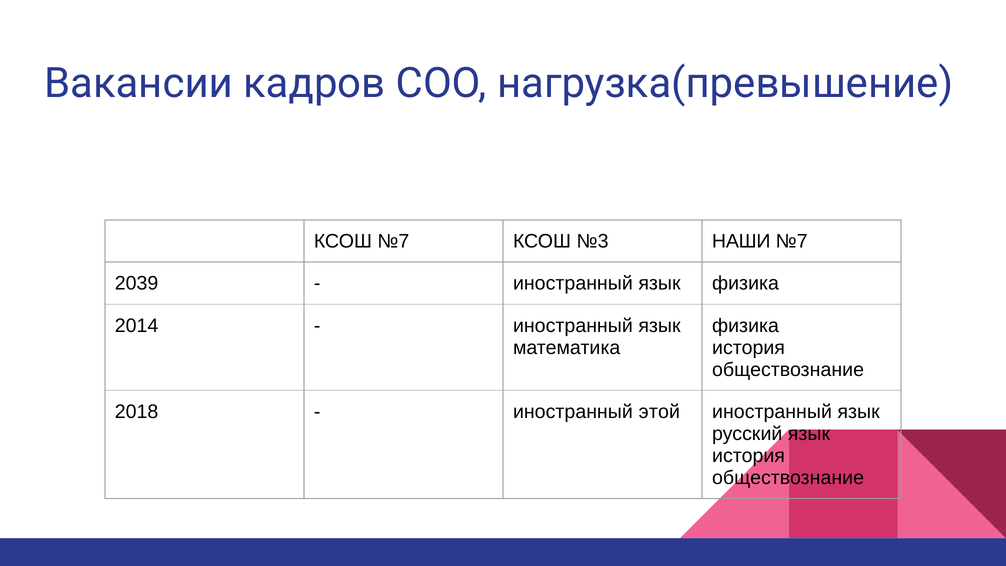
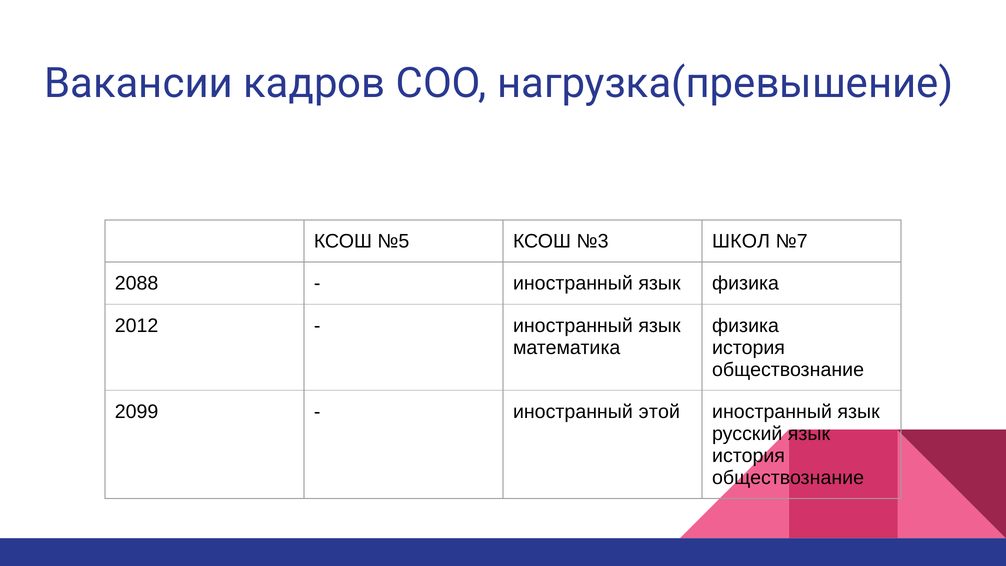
КСОШ №7: №7 -> №5 (393, 241)
НАШИ: НАШИ -> ШКОЛ (741, 241)
2039: 2039 -> 2088 (137, 283)
2014: 2014 -> 2012 (137, 326)
2018: 2018 -> 2099 (137, 412)
